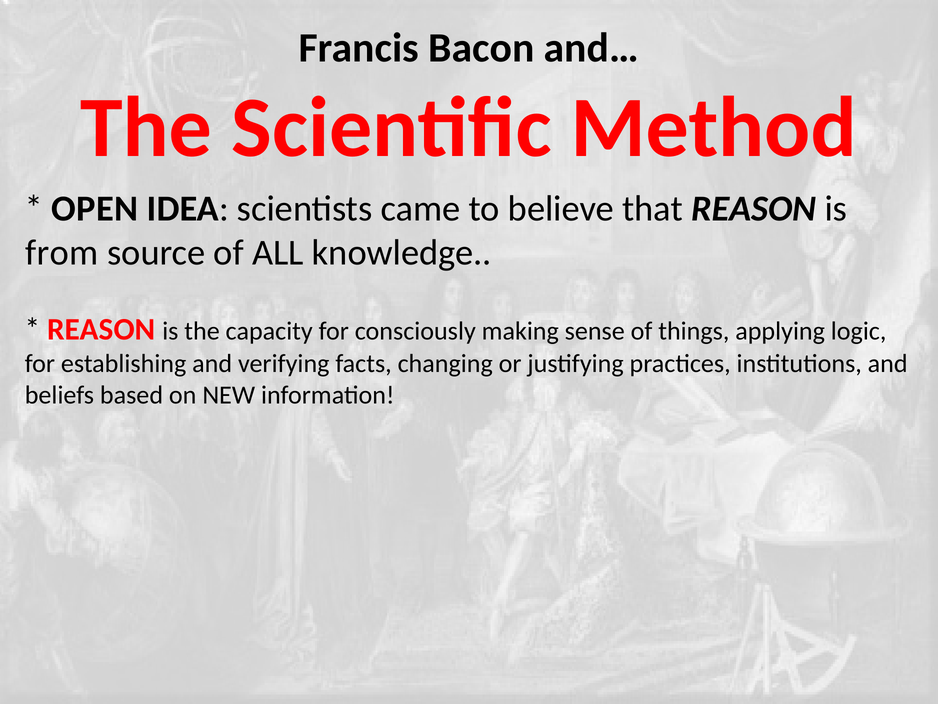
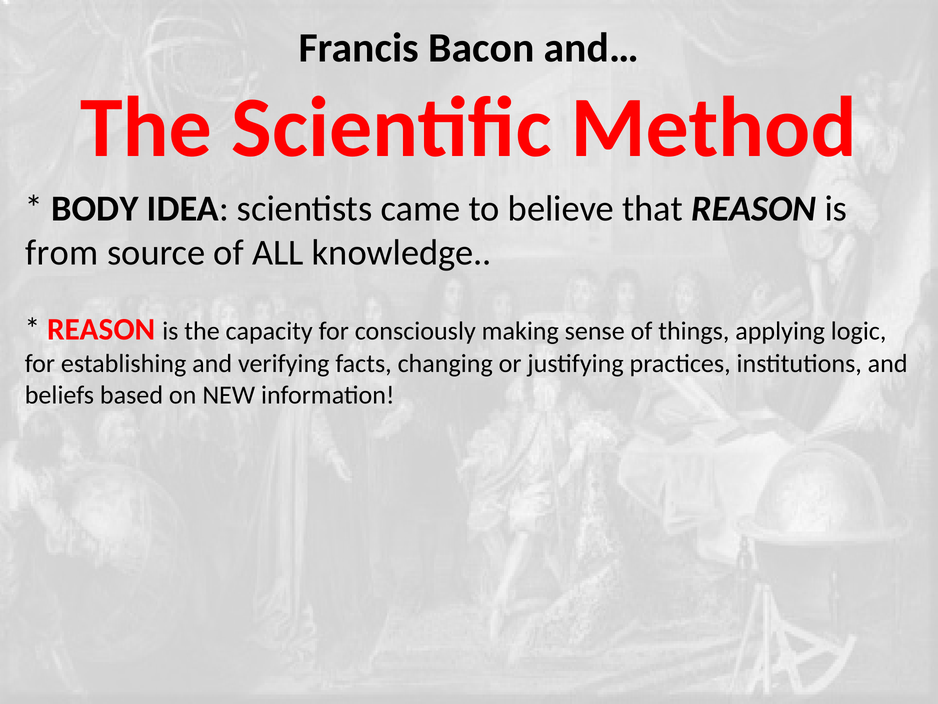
OPEN: OPEN -> BODY (95, 209)
